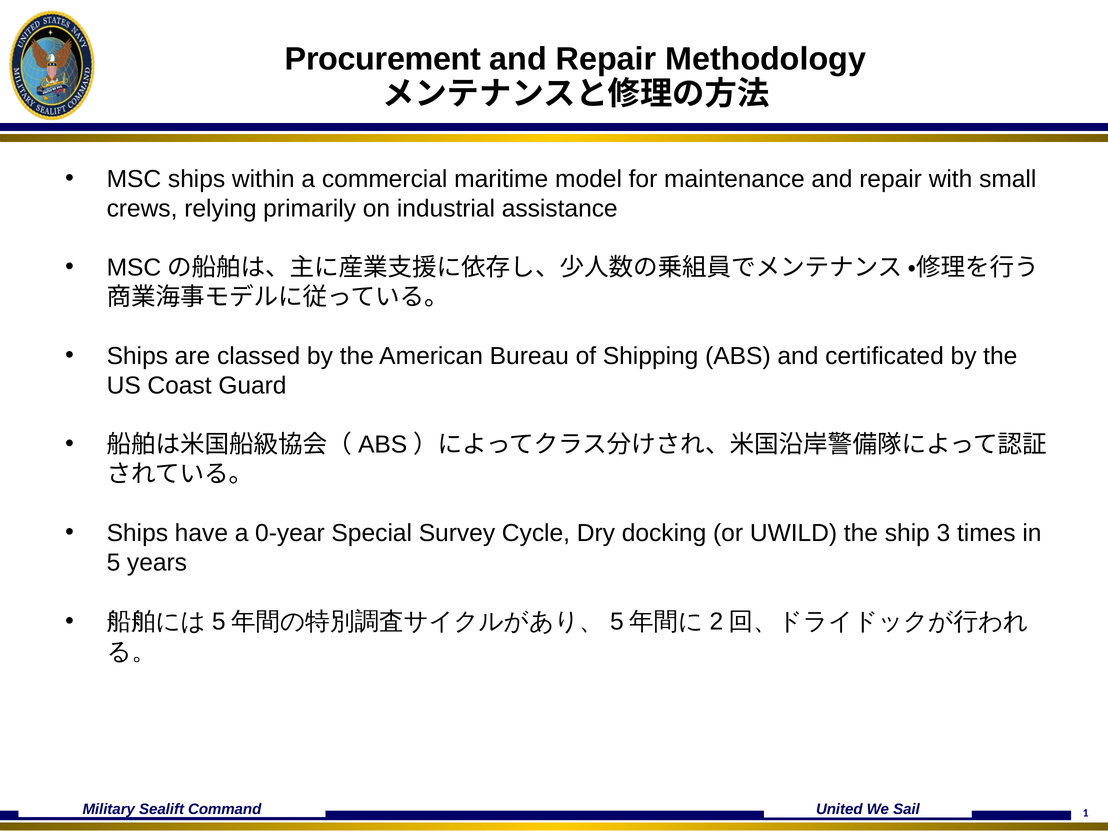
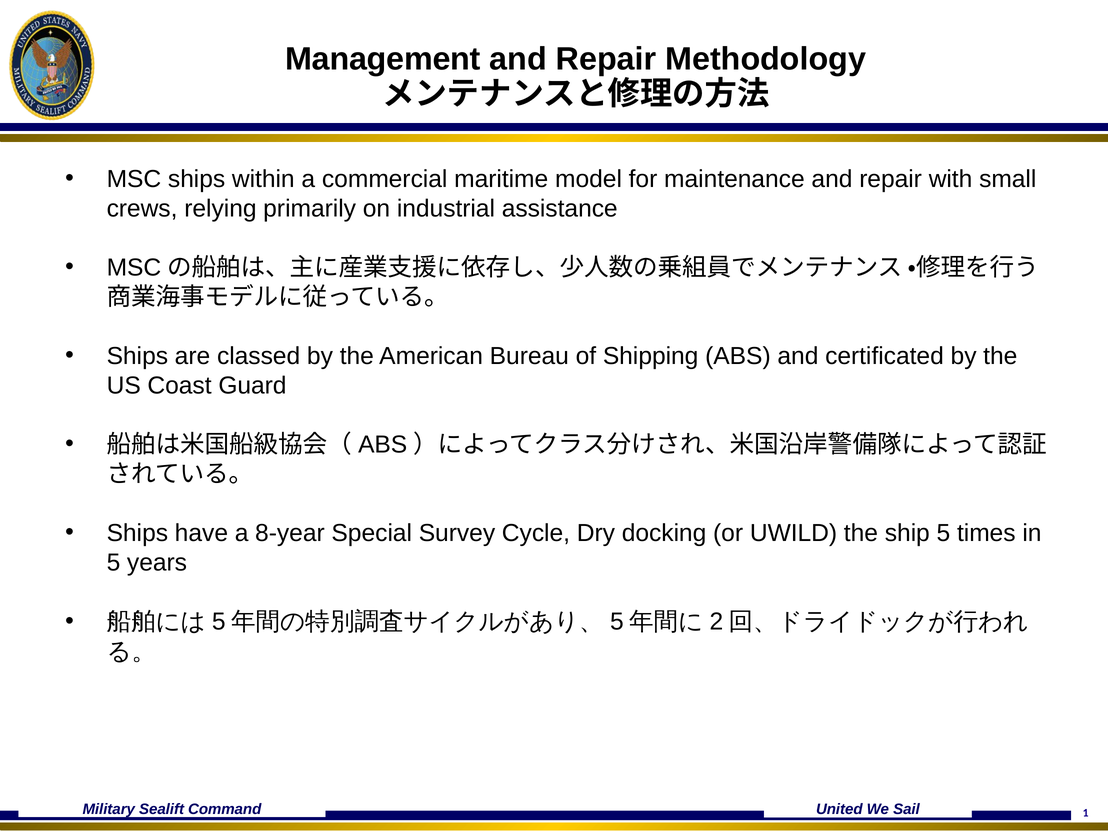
Procurement: Procurement -> Management (383, 59)
0-year: 0-year -> 8-year (290, 533)
ship 3: 3 -> 5 (943, 533)
